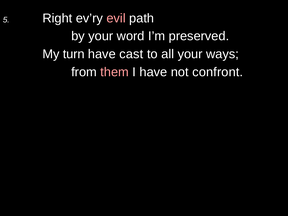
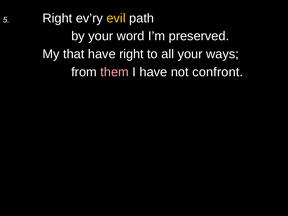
evil colour: pink -> yellow (116, 18)
turn: turn -> that (74, 54)
have cast: cast -> right (131, 54)
